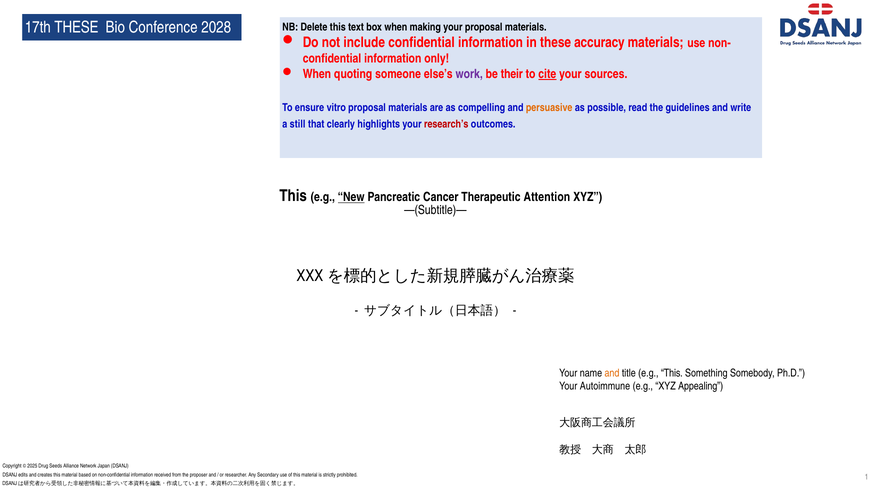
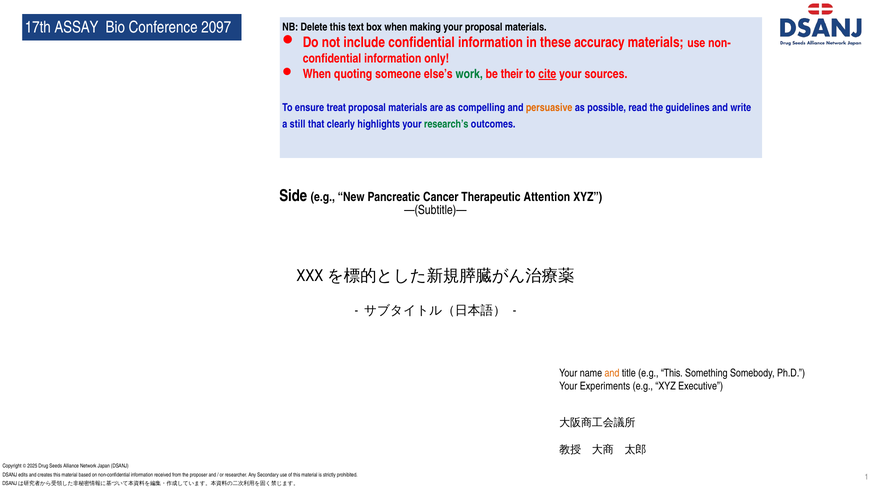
17th THESE: THESE -> ASSAY (76, 28)
2028: 2028 -> 2097 (216, 28)
work colour: purple -> green (469, 74)
vitro: vitro -> treat (336, 108)
research’s colour: red -> green (446, 124)
This: This -> Side (293, 196)
New underline: present -> none (351, 197)
Autoimmune: Autoimmune -> Experiments (605, 386)
Appealing: Appealing -> Executive (701, 386)
